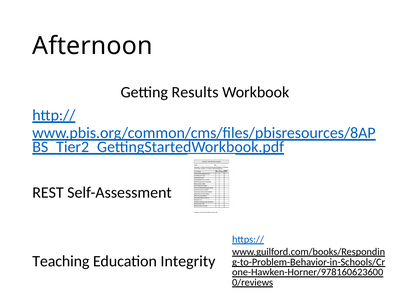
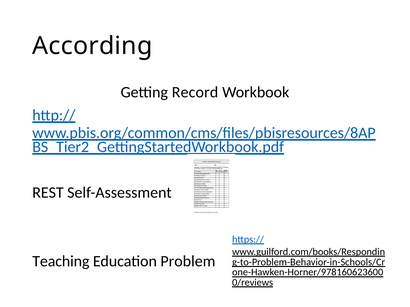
Afternoon: Afternoon -> According (92, 46)
Results: Results -> Record (195, 92)
Integrity: Integrity -> Problem (188, 262)
